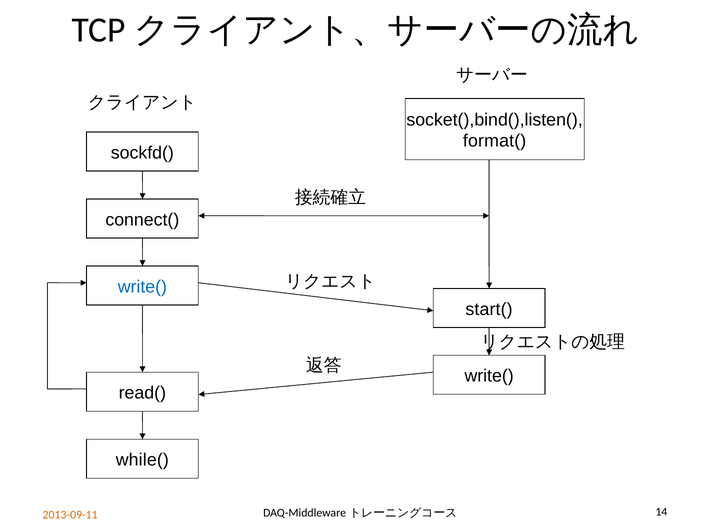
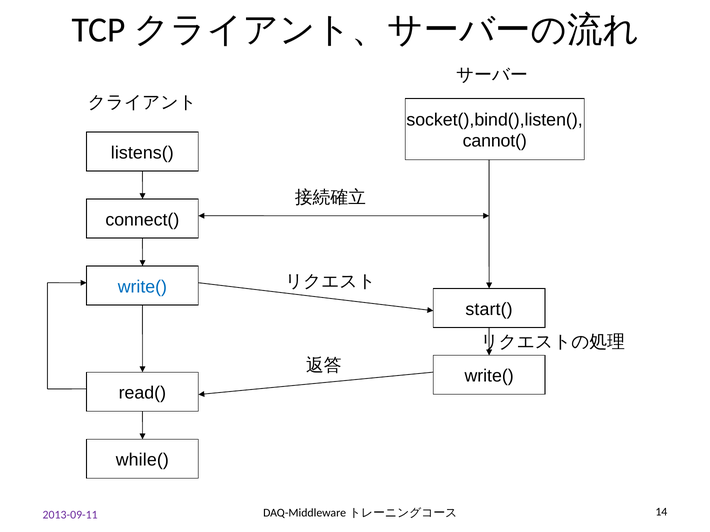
format(: format( -> cannot( (495, 141)
sockfd(: sockfd( -> listens( (142, 153)
2013-09-11 colour: orange -> purple (70, 515)
